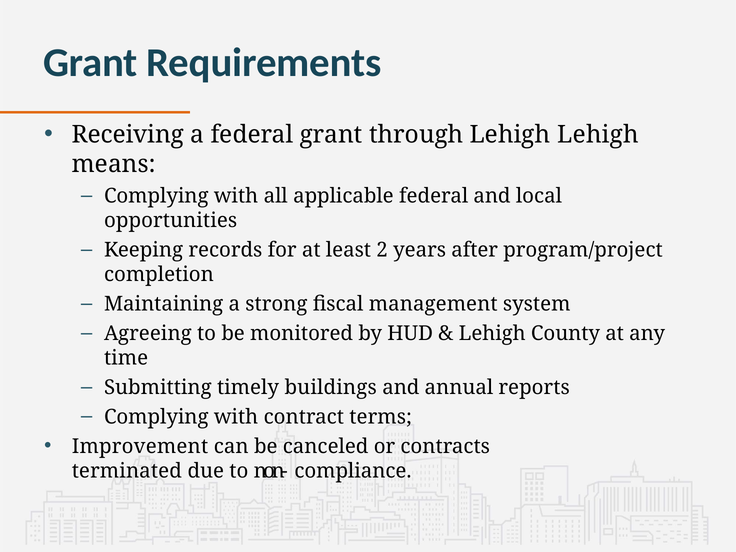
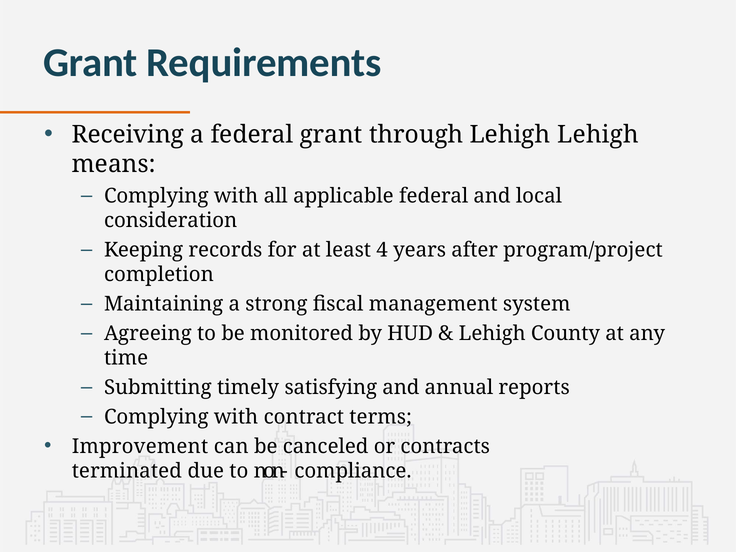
opportunities: opportunities -> consideration (171, 221)
2: 2 -> 4 (382, 250)
buildings: buildings -> satisfying (331, 387)
